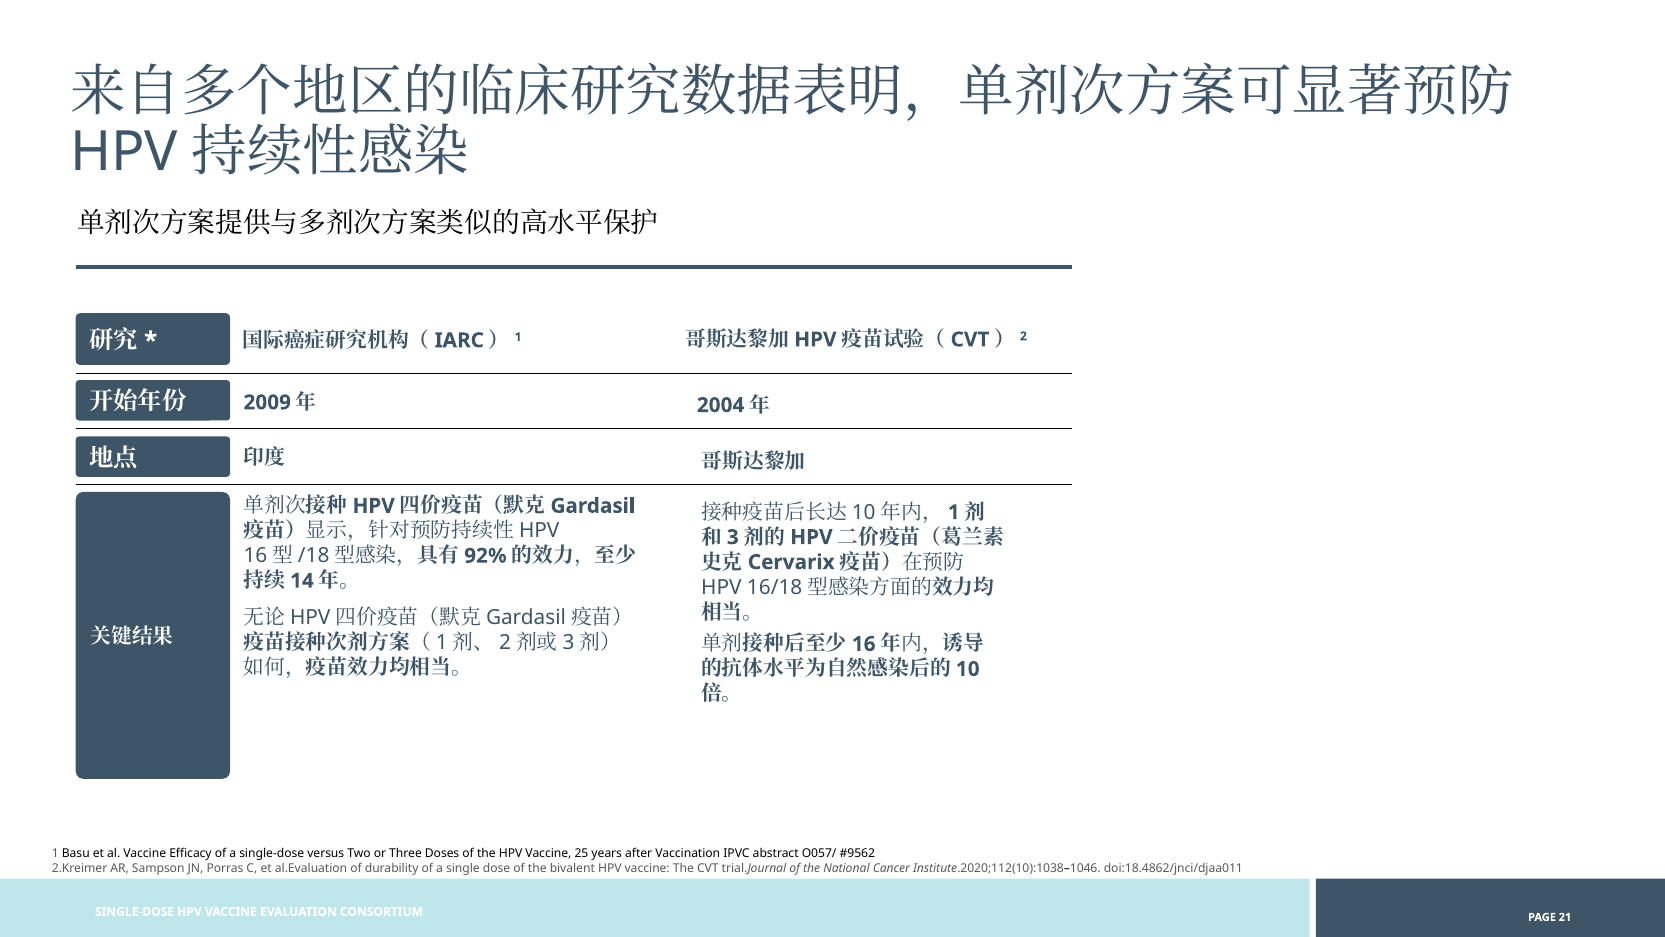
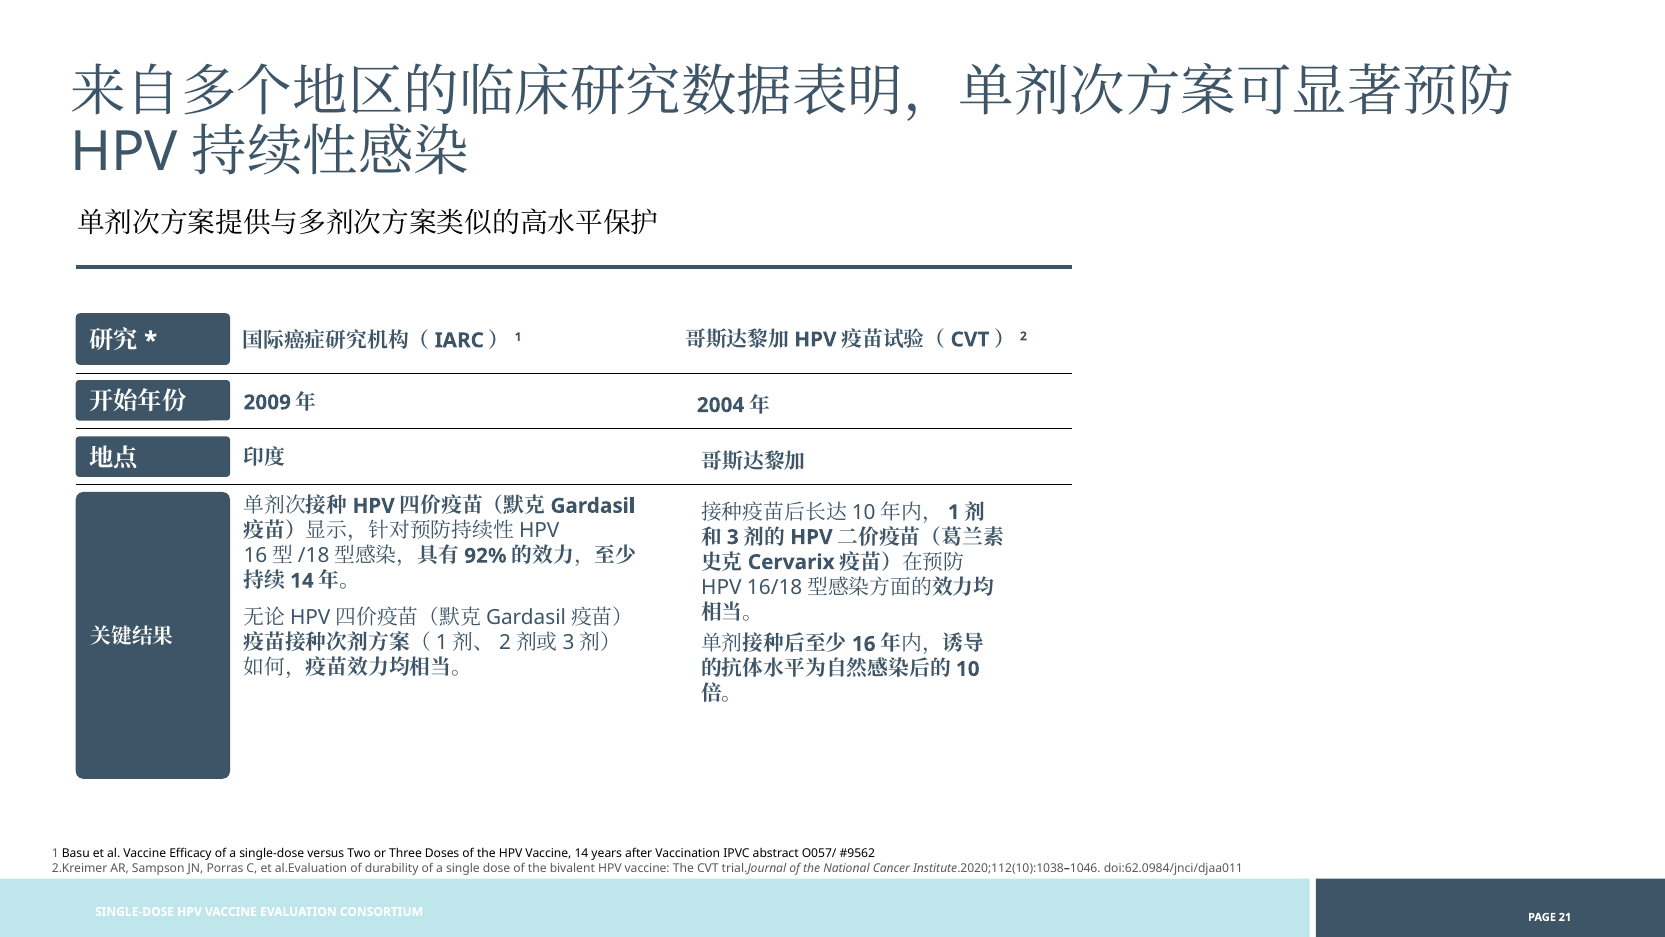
Vaccine 25: 25 -> 14 (582, 853)
doi:18.4862/jnci/djaa011: doi:18.4862/jnci/djaa011 -> doi:62.0984/jnci/djaa011 (1173, 868)
